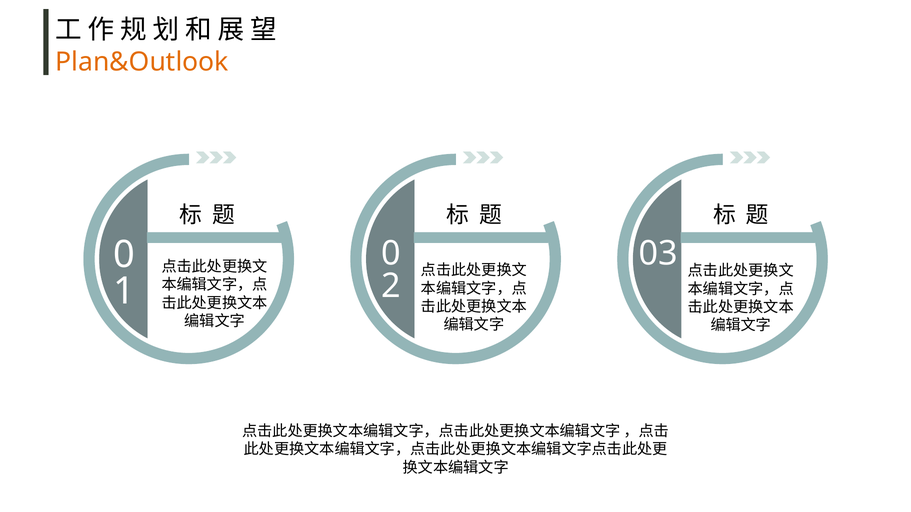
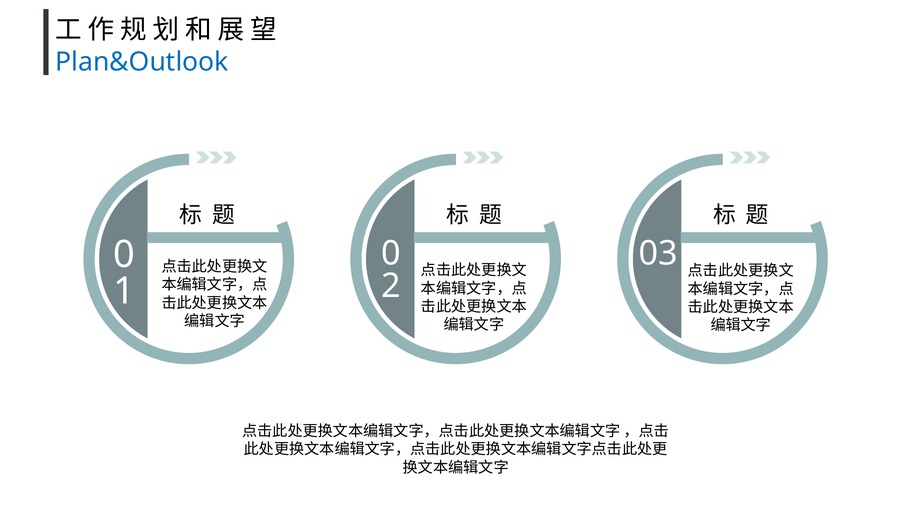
Plan&Outlook colour: orange -> blue (142, 62)
